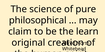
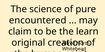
philosophical: philosophical -> encountered (38, 20)
